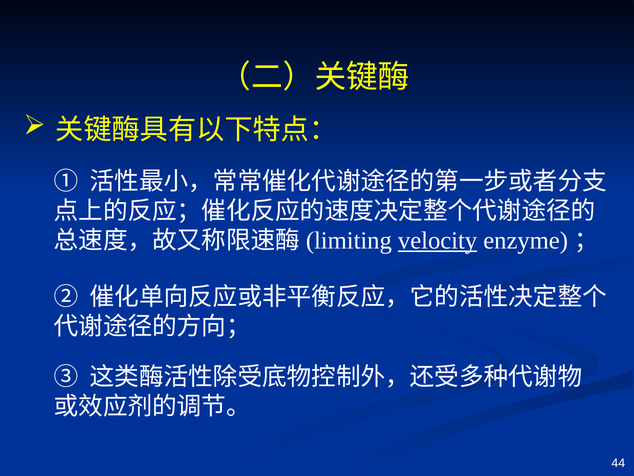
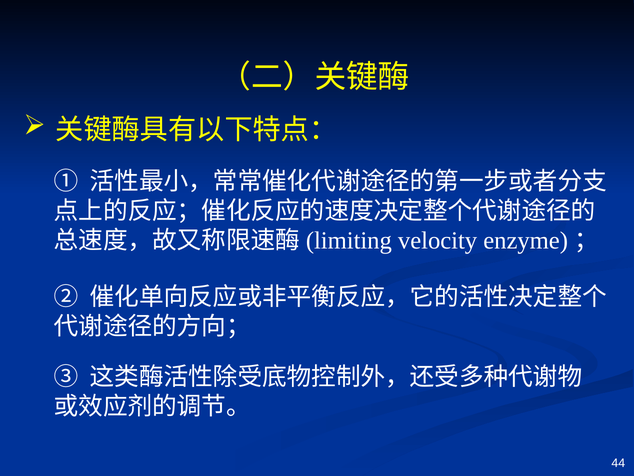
velocity underline: present -> none (438, 241)
